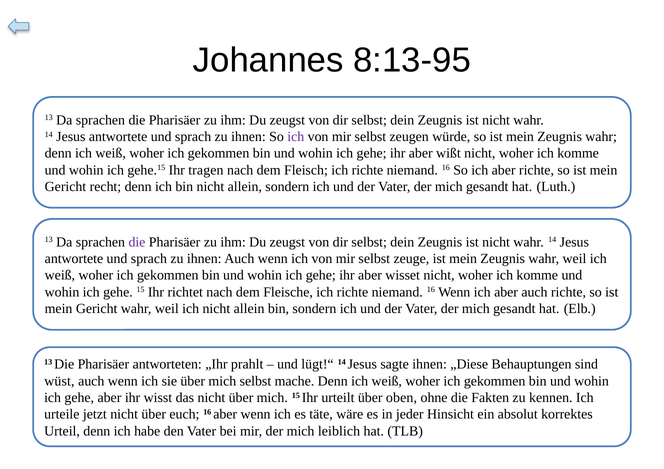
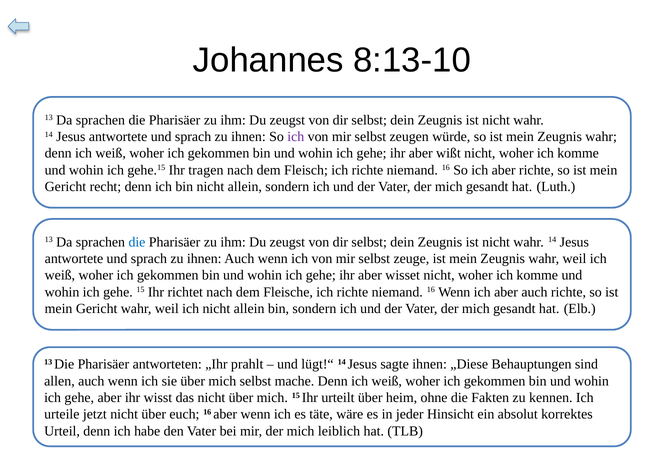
8:13-95: 8:13-95 -> 8:13-10 (412, 60)
die colour: purple -> blue (137, 242)
wüst: wüst -> allen (59, 381)
oben: oben -> heim (402, 398)
